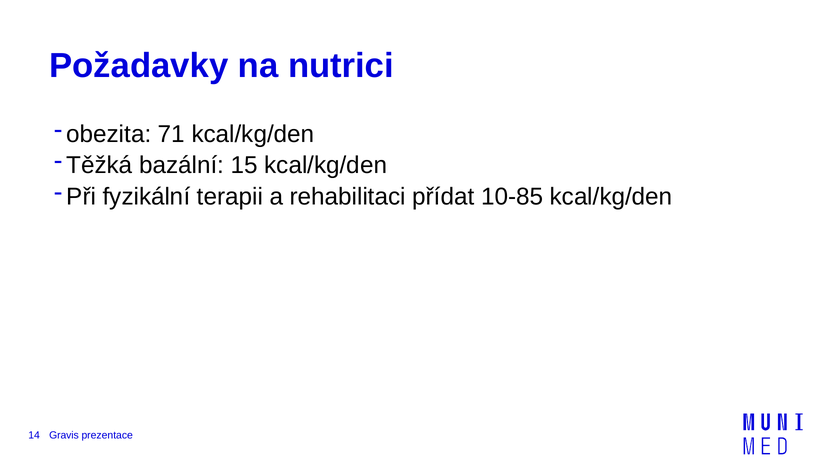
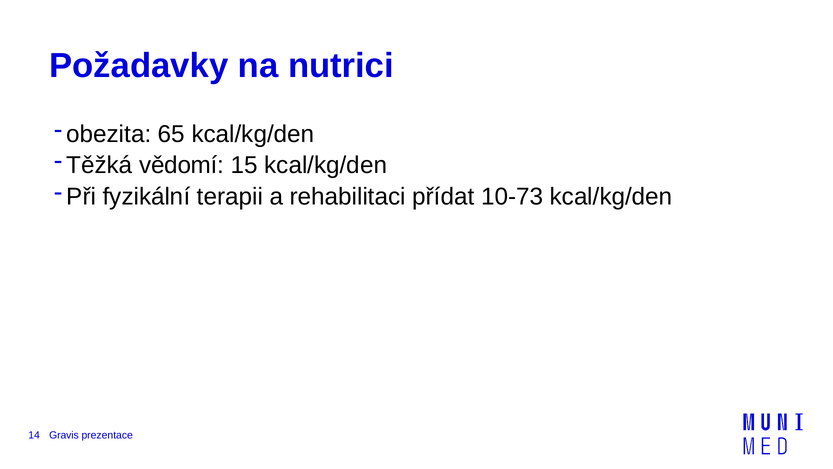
71: 71 -> 65 (171, 134)
bazální: bazální -> vědomí (182, 165)
10-85: 10-85 -> 10-73 (512, 196)
